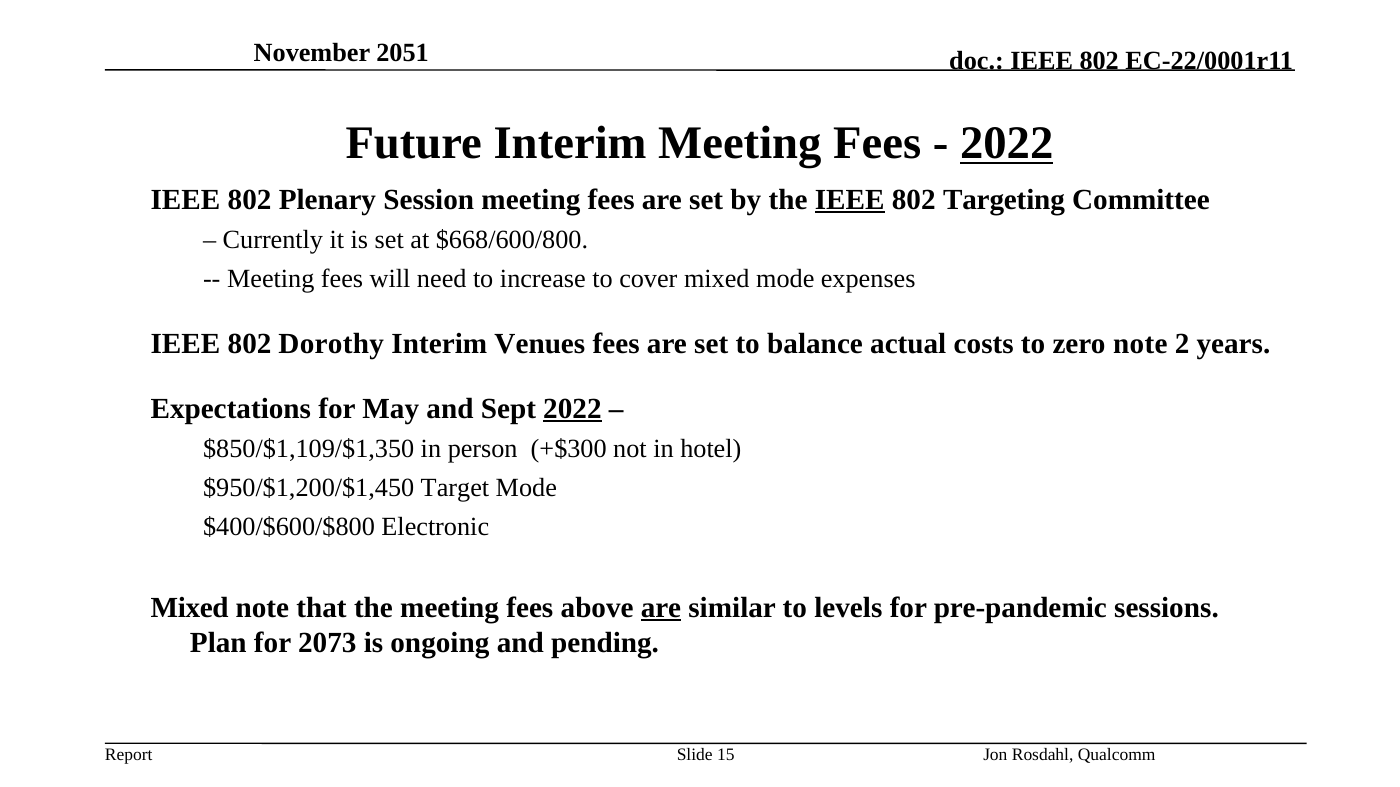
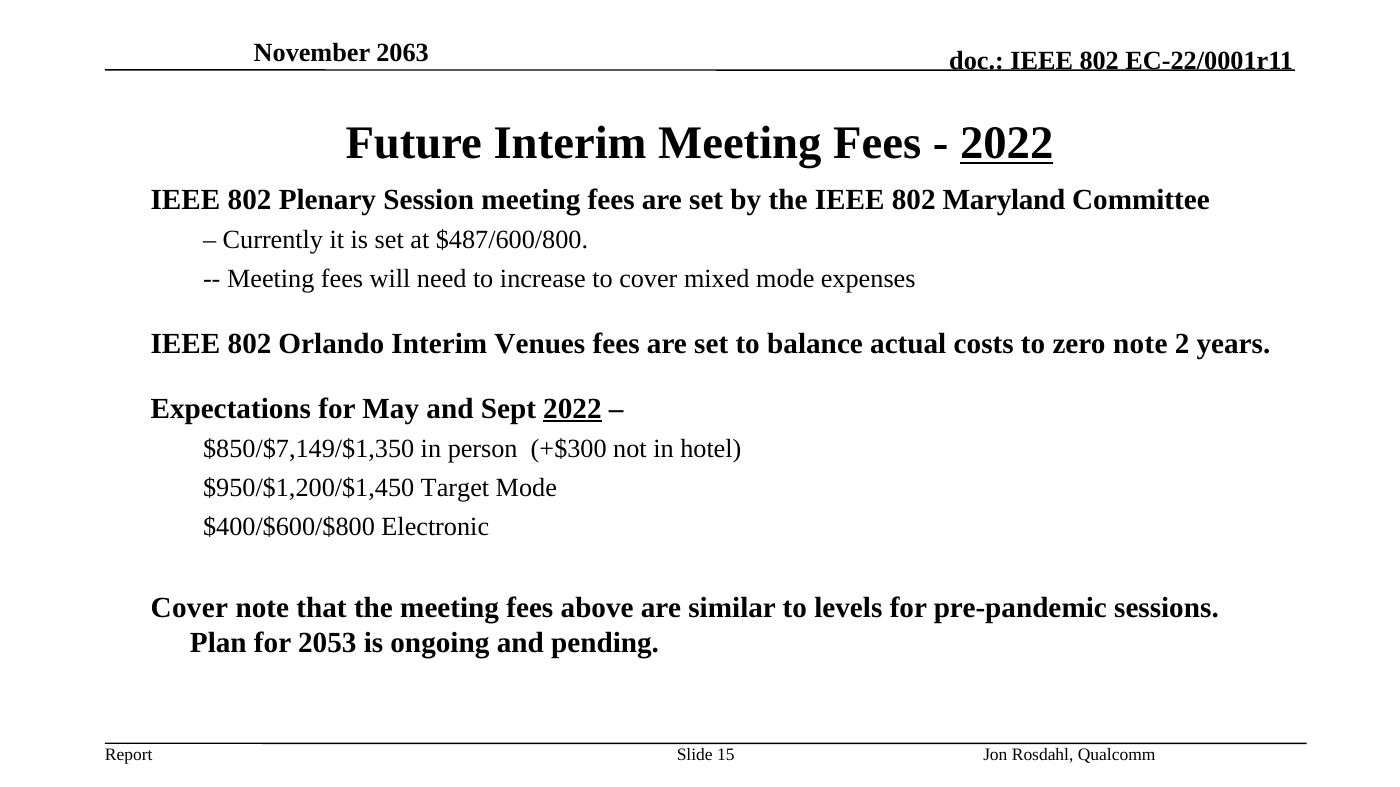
2051: 2051 -> 2063 (403, 52)
IEEE underline: present -> none (850, 200)
Targeting: Targeting -> Maryland (1004, 200)
$668/600/800: $668/600/800 -> $487/600/800 (512, 240)
Dorothy: Dorothy -> Orlando (331, 344)
$850/$1,109/$1,350: $850/$1,109/$1,350 -> $850/$7,149/$1,350 (309, 449)
Mixed: Mixed -> Cover (189, 608)
are underline: present -> none (661, 608)
2073: 2073 -> 2053 (327, 643)
